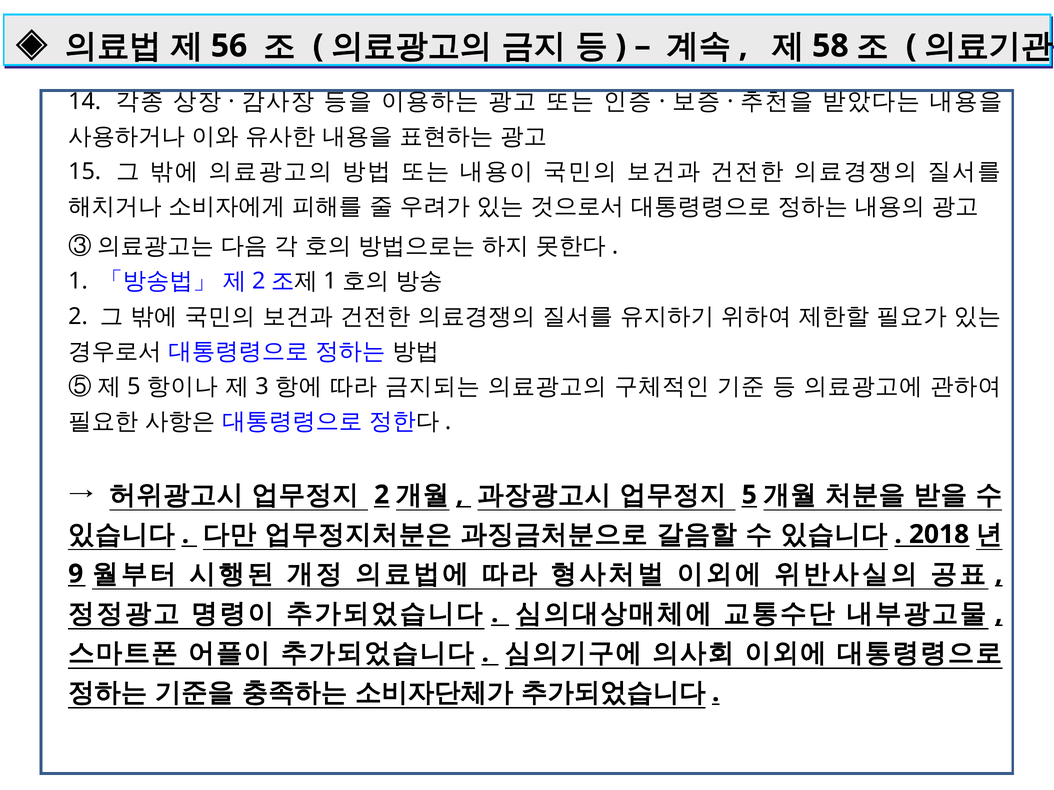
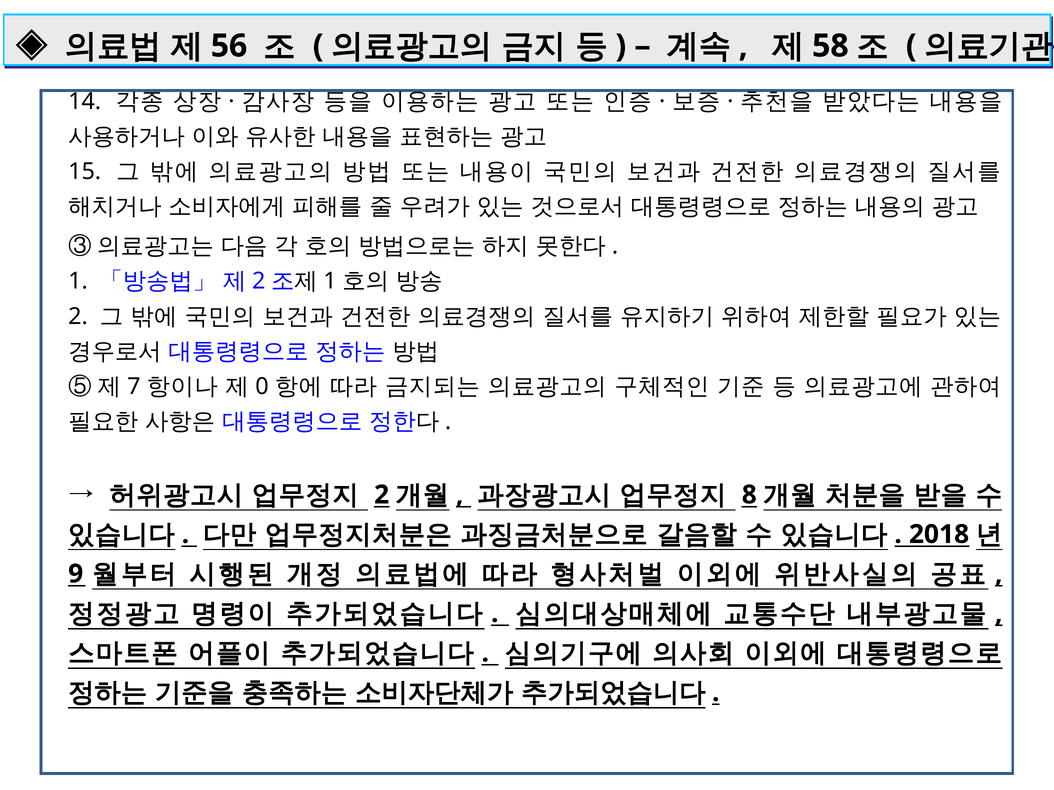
5: 5 -> 7 (134, 387)
3: 3 -> 0 (262, 387)
5: 5 -> 8 (749, 495)
